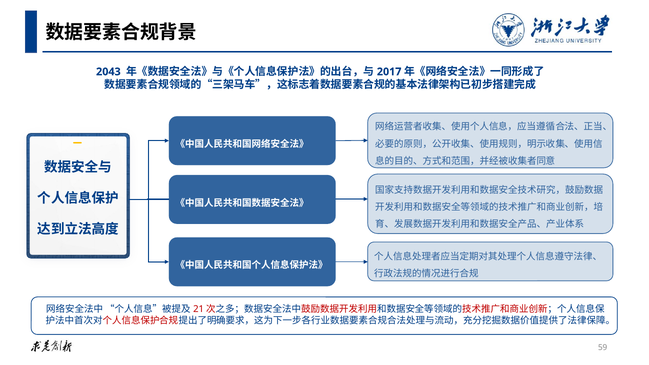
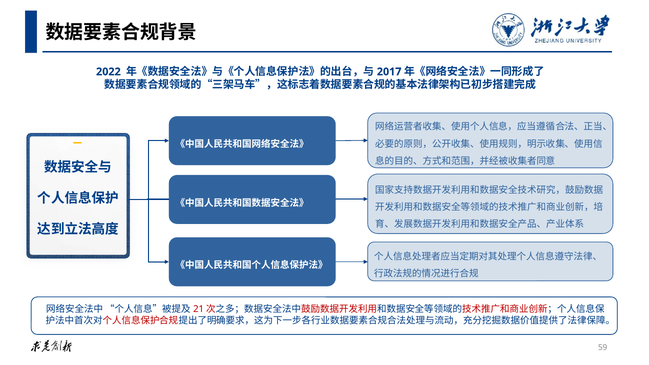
2043: 2043 -> 2022 (108, 72)
